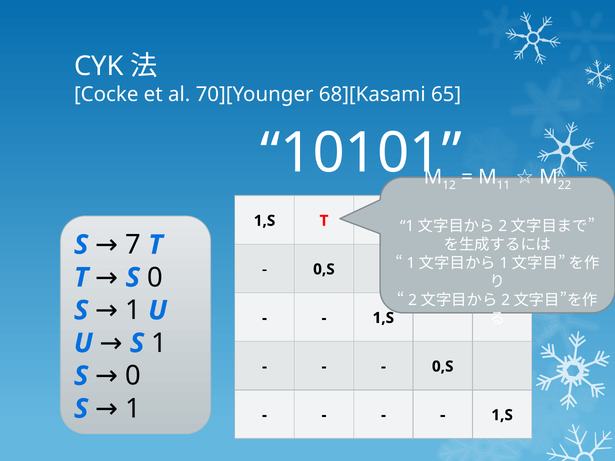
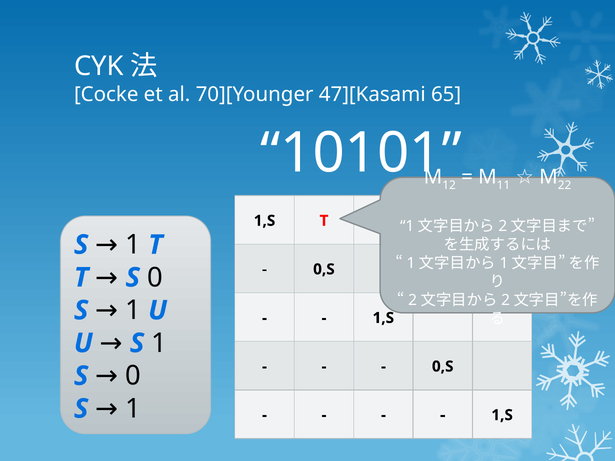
68][Kasami: 68][Kasami -> 47][Kasami (372, 94)
7: 7 -> 1 (133, 245)
